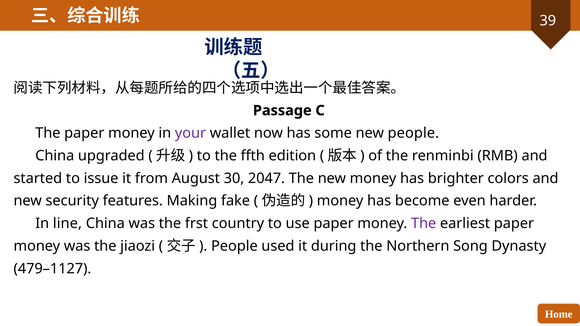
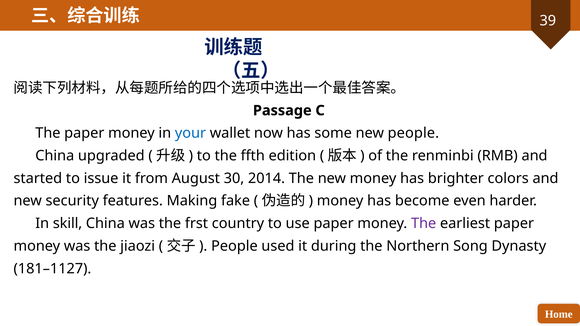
your colour: purple -> blue (190, 133)
2047: 2047 -> 2014 (266, 178)
line: line -> skill (68, 224)
479–1127: 479–1127 -> 181–1127 (52, 269)
